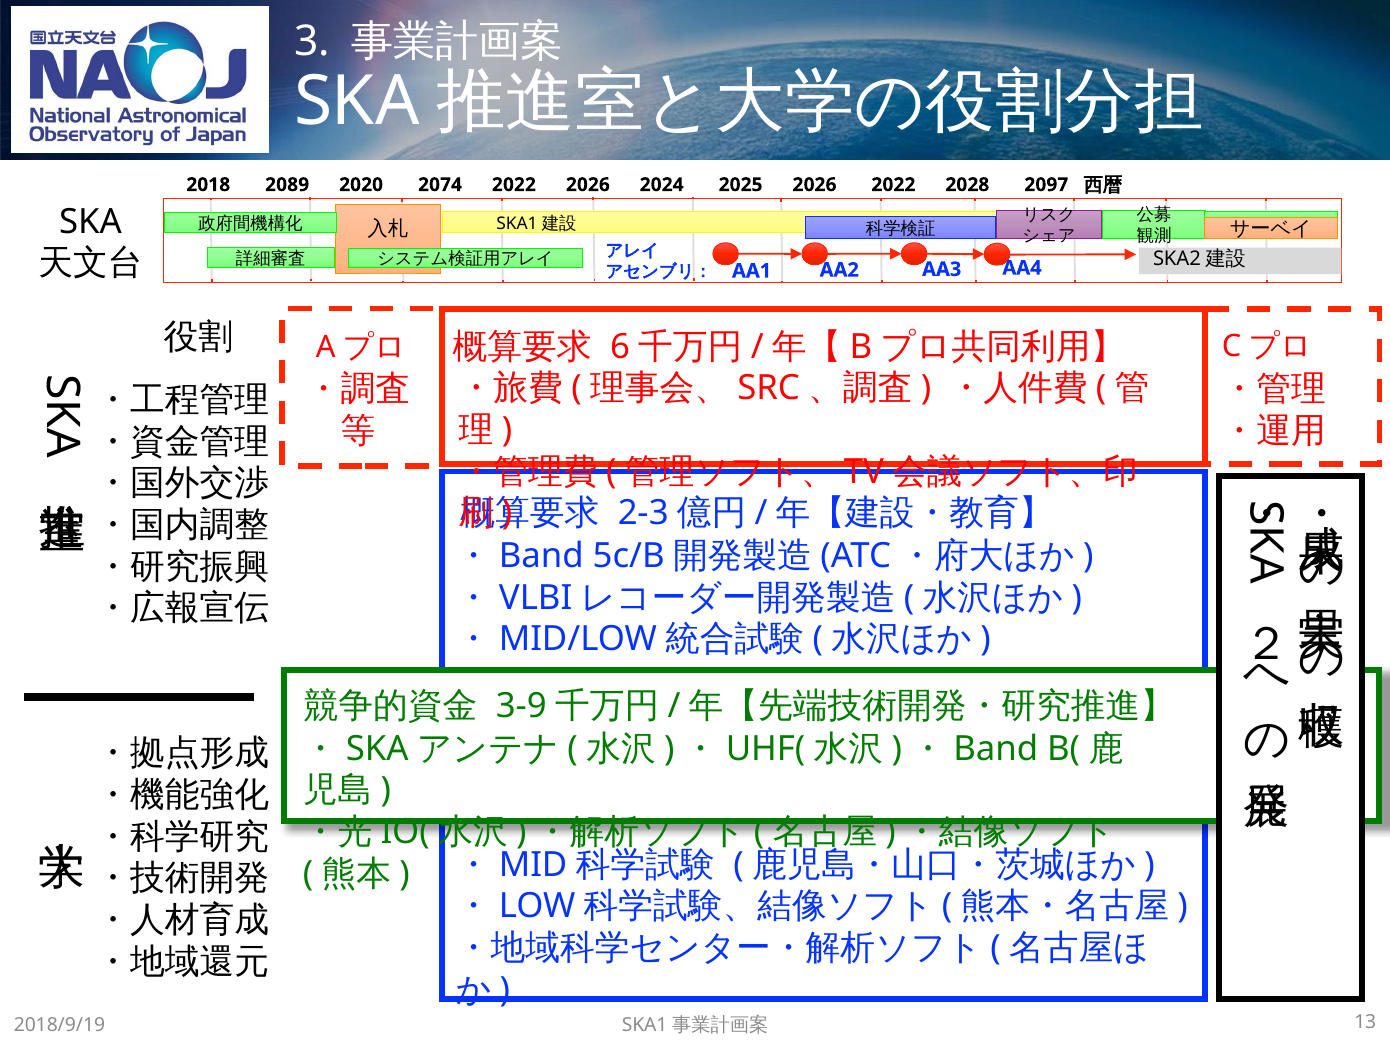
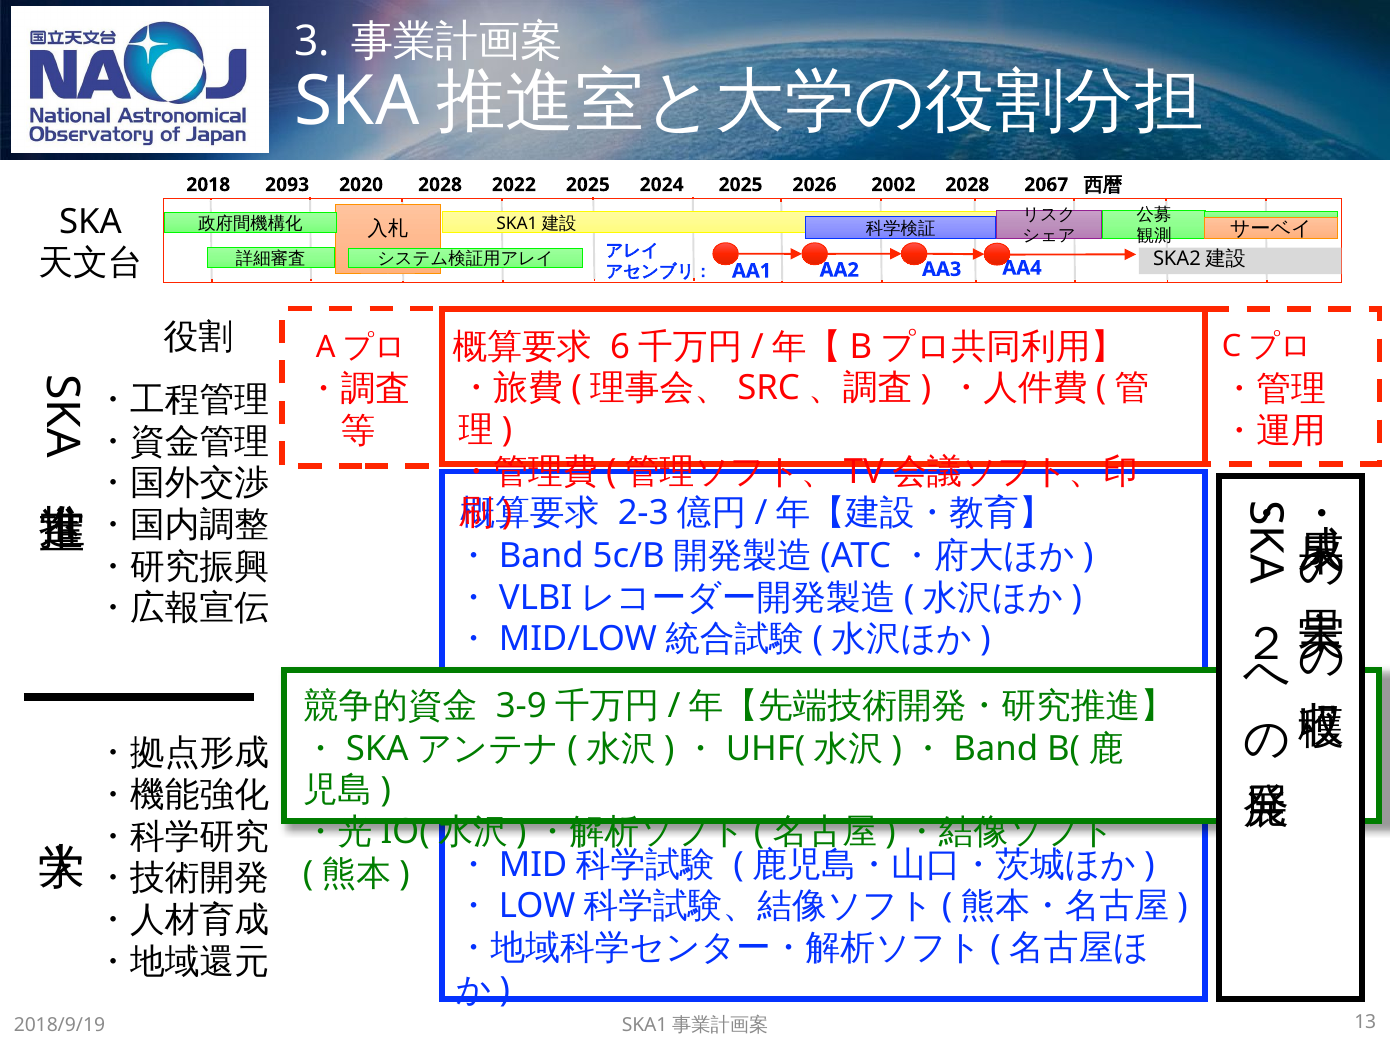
2089: 2089 -> 2093 (287, 185)
2020 2074: 2074 -> 2028 (440, 185)
2022 2026: 2026 -> 2025 (588, 185)
2026 2022: 2022 -> 2002 (893, 185)
2097: 2097 -> 2067 (1046, 185)
